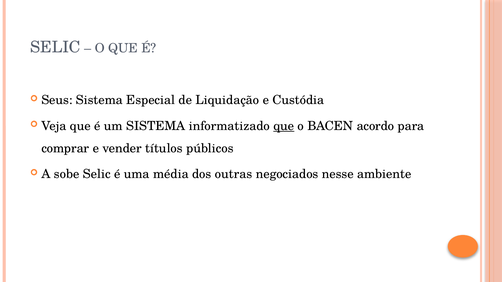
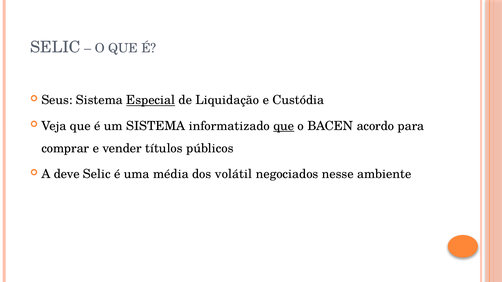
Especial underline: none -> present (151, 100)
sobe: sobe -> deve (67, 174)
outras: outras -> volátil (234, 174)
